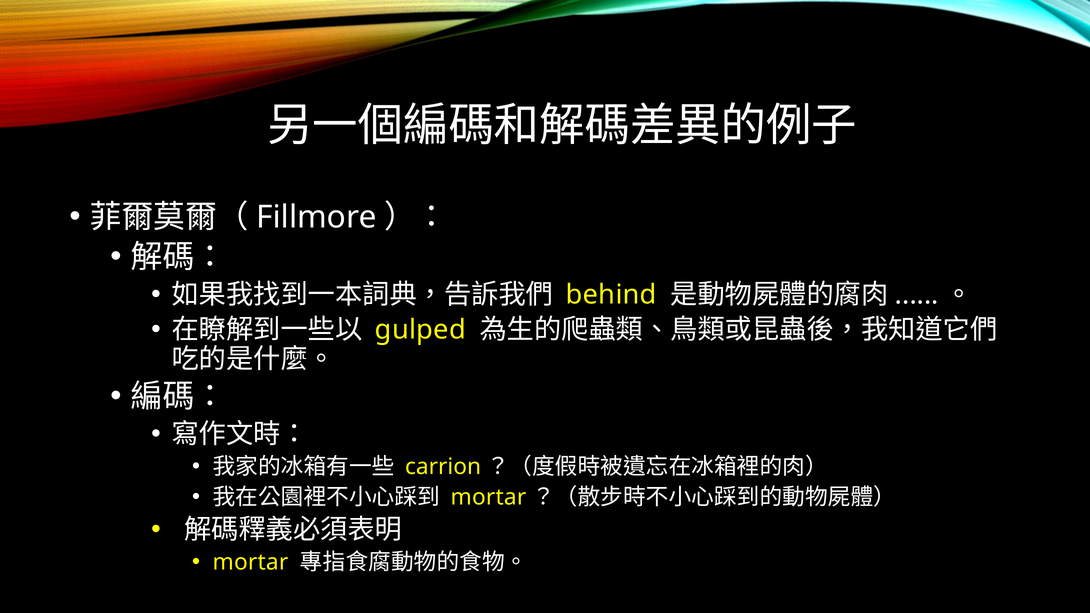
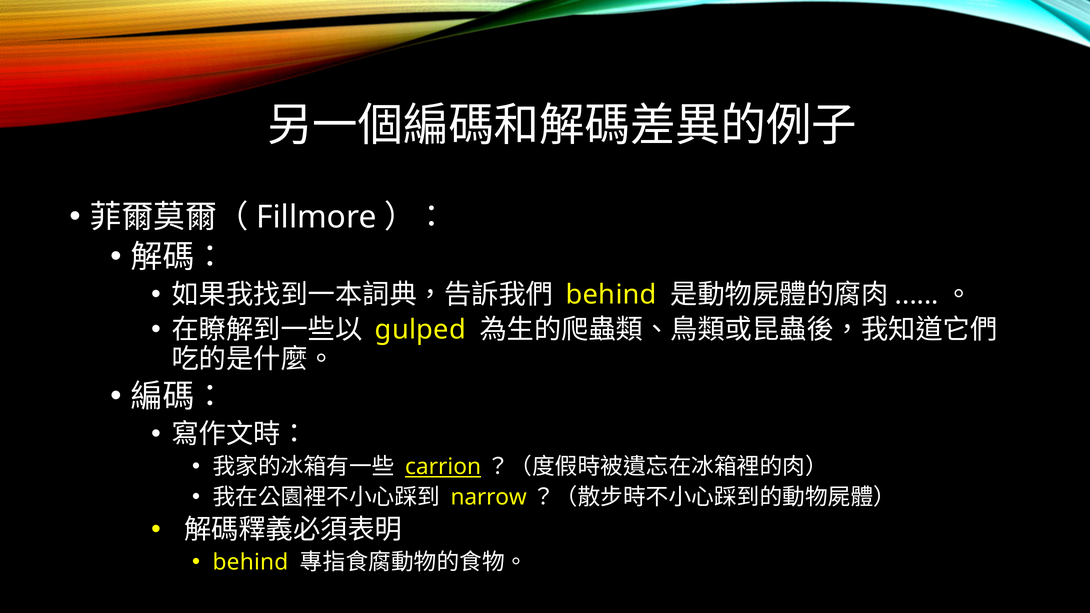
carrion underline: none -> present (443, 467)
mortar: mortar -> narrow (489, 497)
mortar: mortar -> behind (250, 562)
